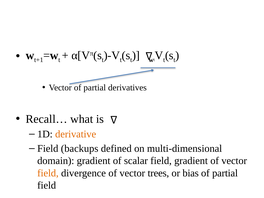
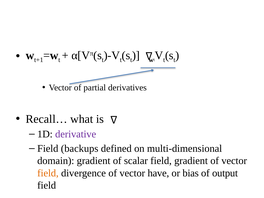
derivative colour: orange -> purple (76, 134)
trees: trees -> have (158, 173)
partial: partial -> output (225, 173)
